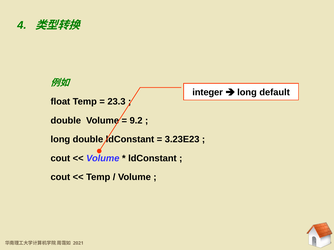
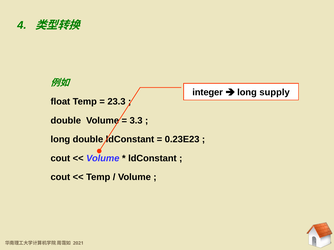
default: default -> supply (275, 92)
9.2: 9.2 -> 3.3 (136, 121)
3.23E23: 3.23E23 -> 0.23E23 (182, 140)
